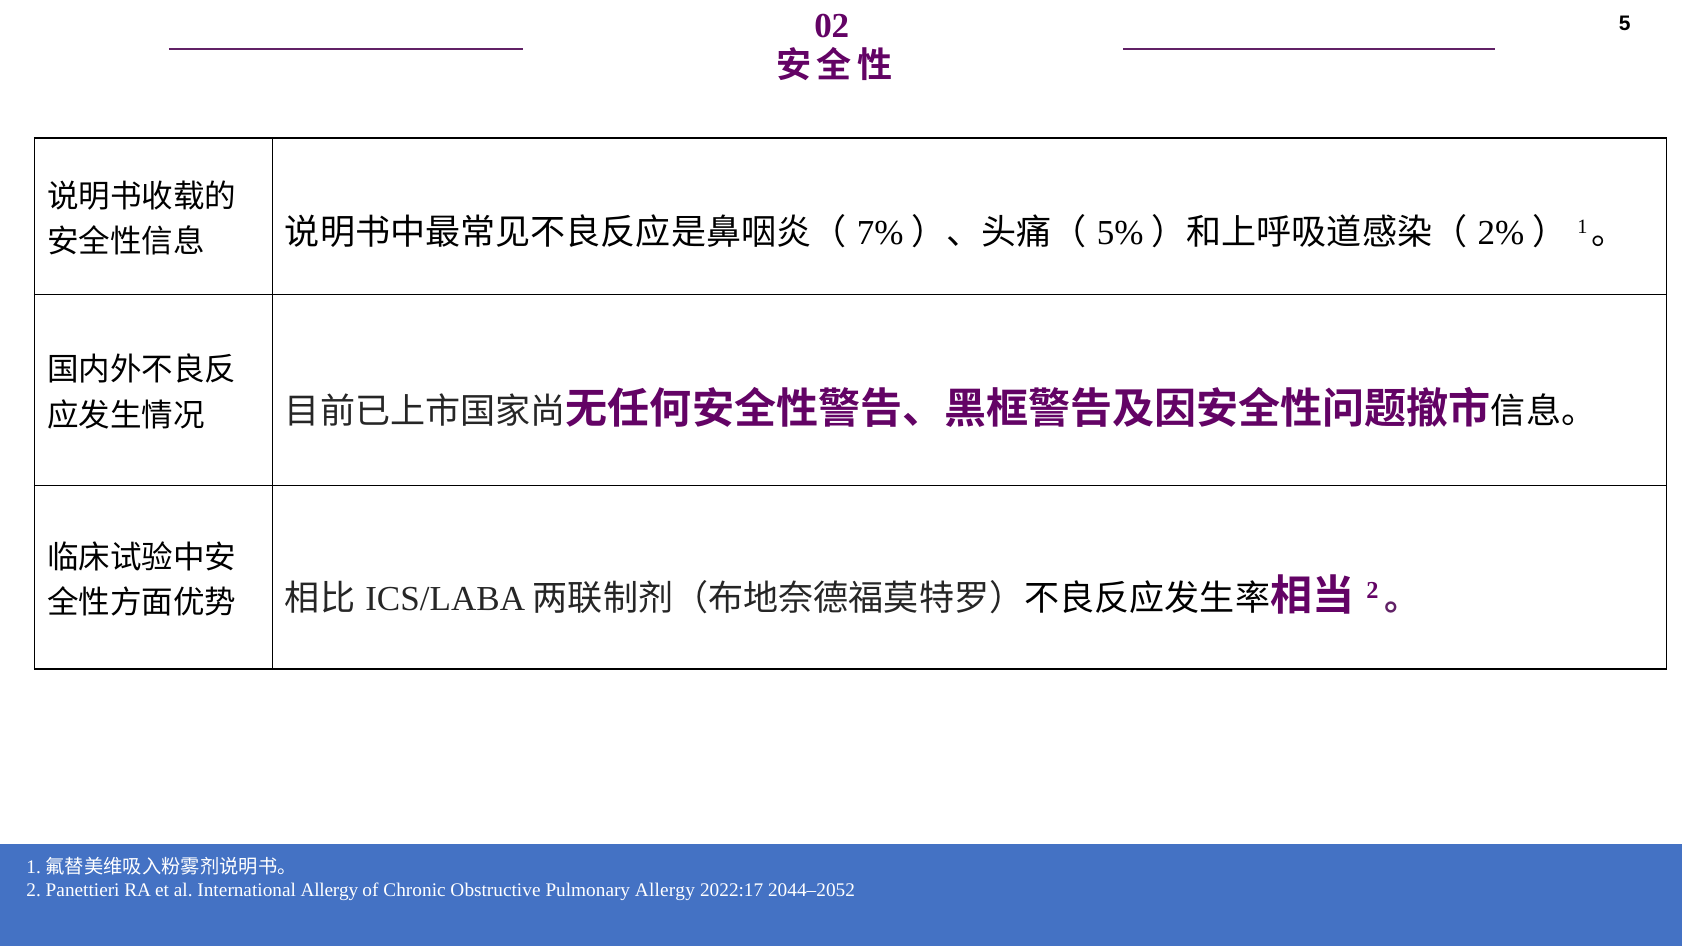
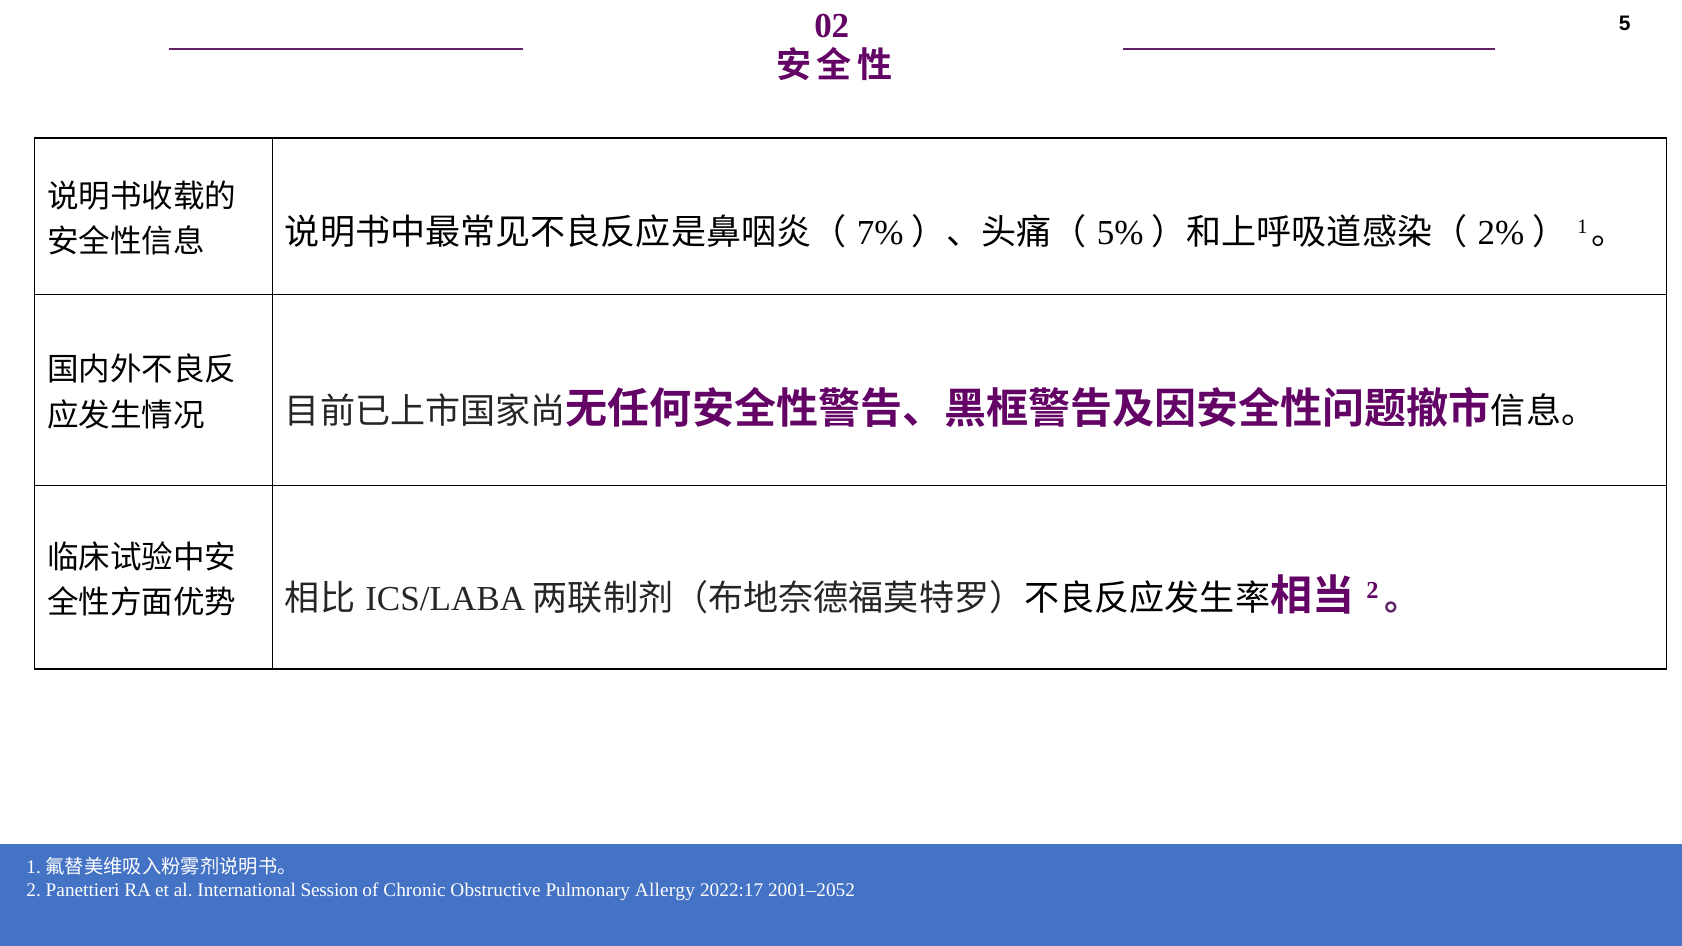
International Allergy: Allergy -> Session (329, 891)
2044–2052: 2044–2052 -> 2001–2052 (812, 891)
